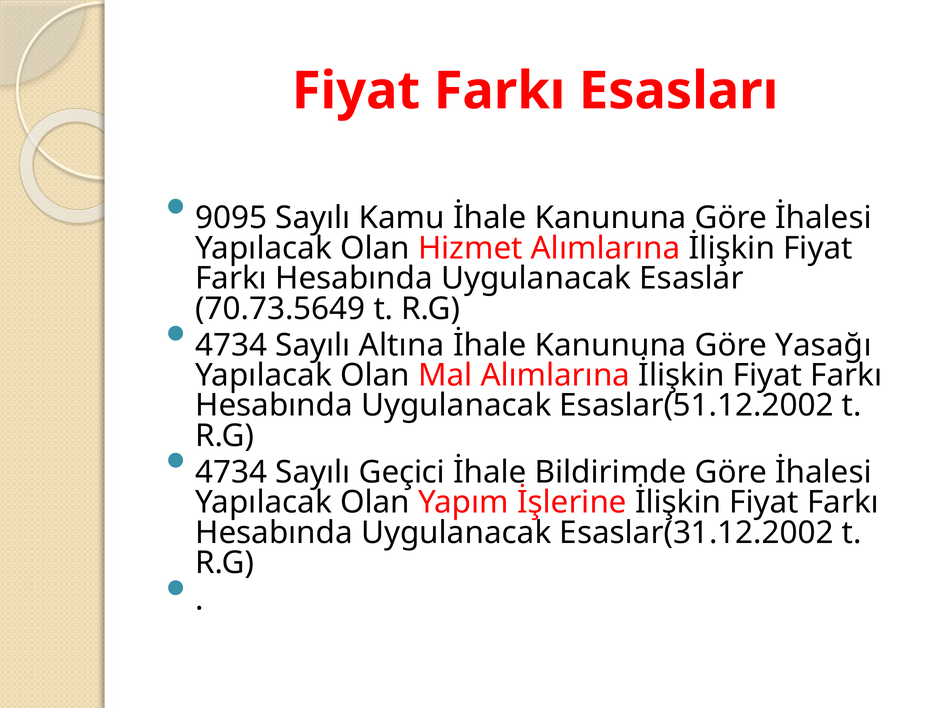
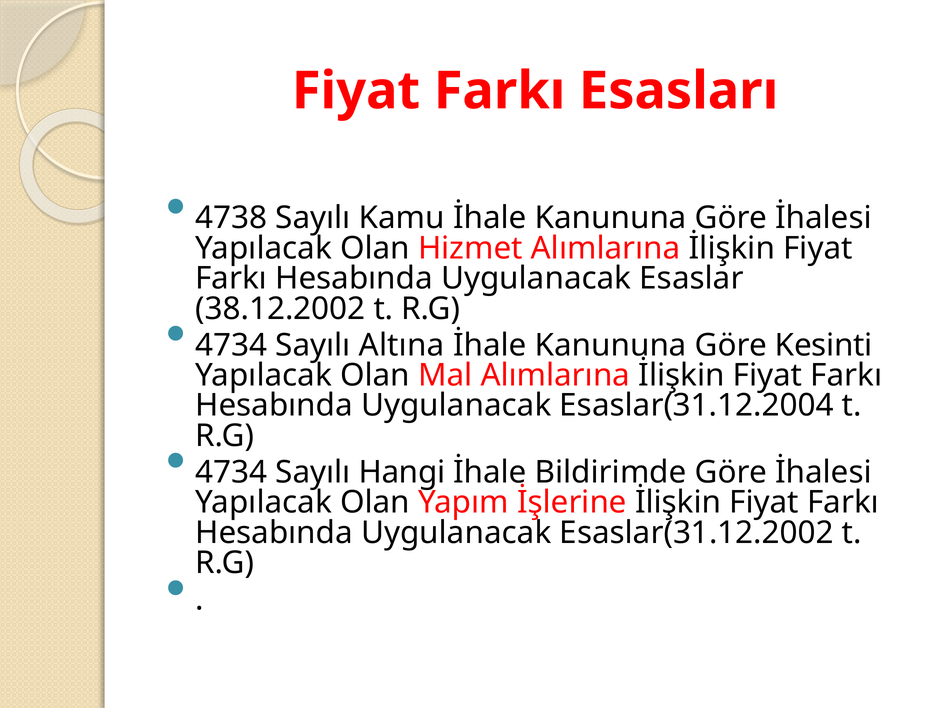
9095: 9095 -> 4738 (231, 218)
70.73.5649: 70.73.5649 -> 38.12.2002 (280, 309)
Yasağı: Yasağı -> Kesinti (824, 345)
Esaslar(51.12.2002: Esaslar(51.12.2002 -> Esaslar(31.12.2004 (697, 406)
Geçici: Geçici -> Hangi (402, 472)
